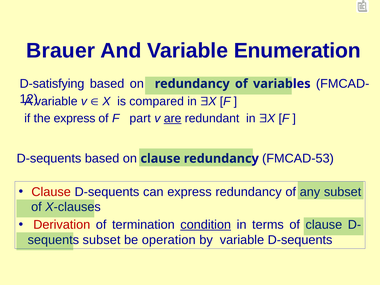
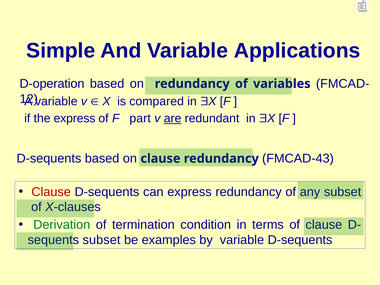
Brauer: Brauer -> Simple (61, 51)
Enumeration: Enumeration -> Applications (297, 51)
D-satisfying: D-satisfying -> D-operation (52, 84)
FMCAD-53: FMCAD-53 -> FMCAD-43 (298, 159)
Derivation colour: red -> green (62, 225)
condition underline: present -> none (206, 225)
operation: operation -> examples (169, 240)
